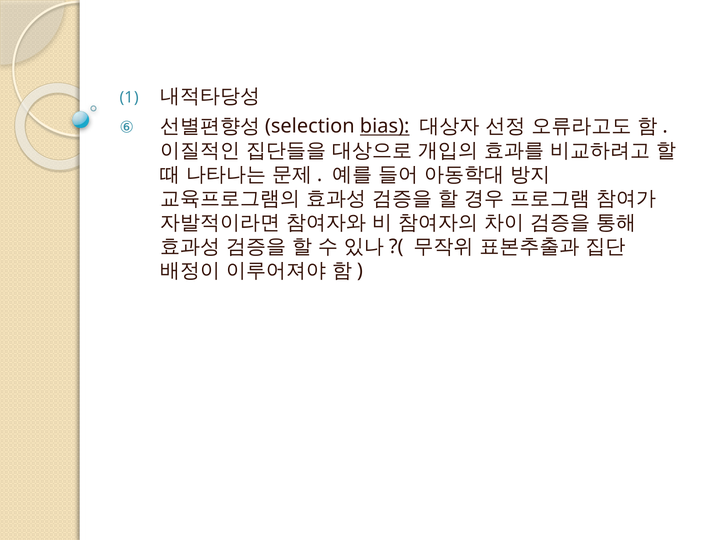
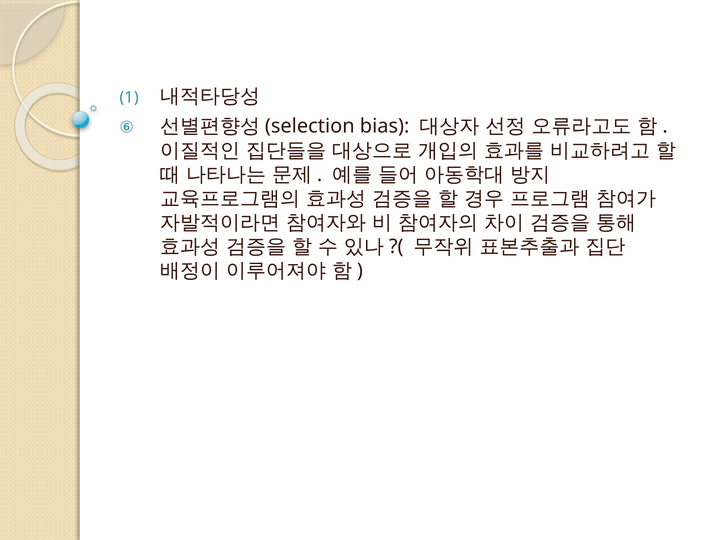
bias underline: present -> none (385, 126)
